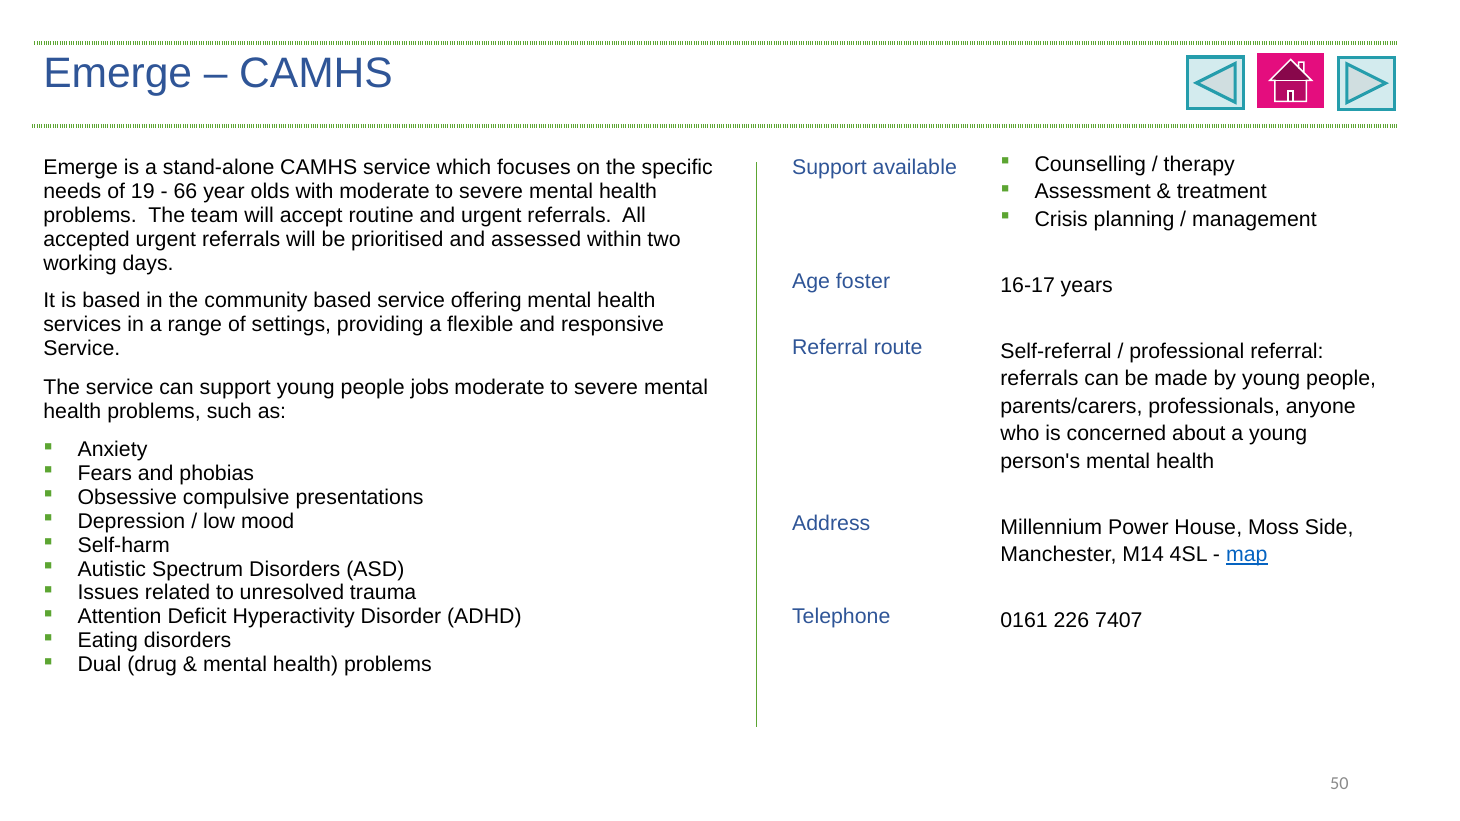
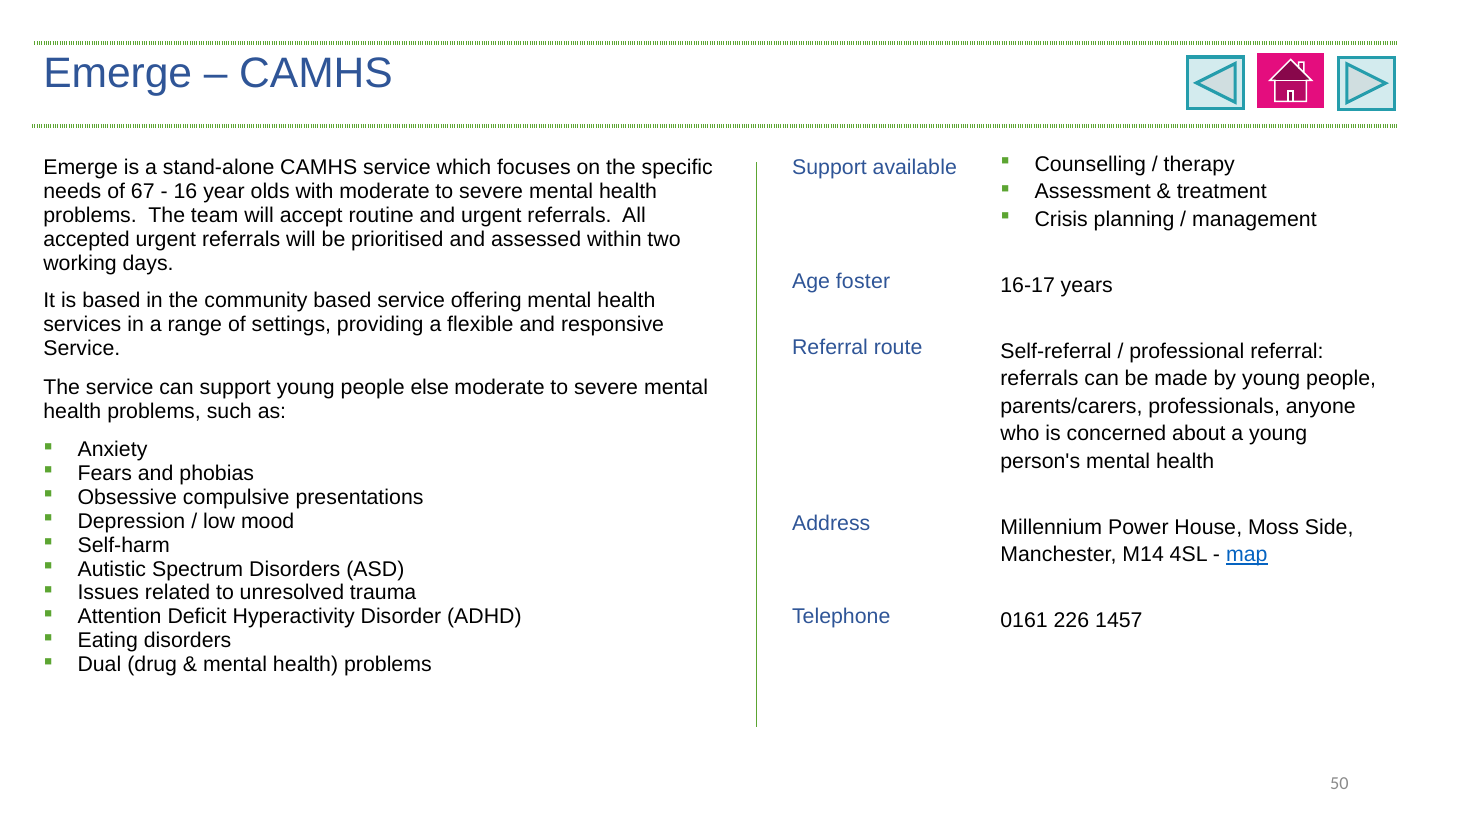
19: 19 -> 67 (143, 191)
66: 66 -> 16 (185, 191)
jobs: jobs -> else (430, 388)
7407: 7407 -> 1457 (1119, 621)
